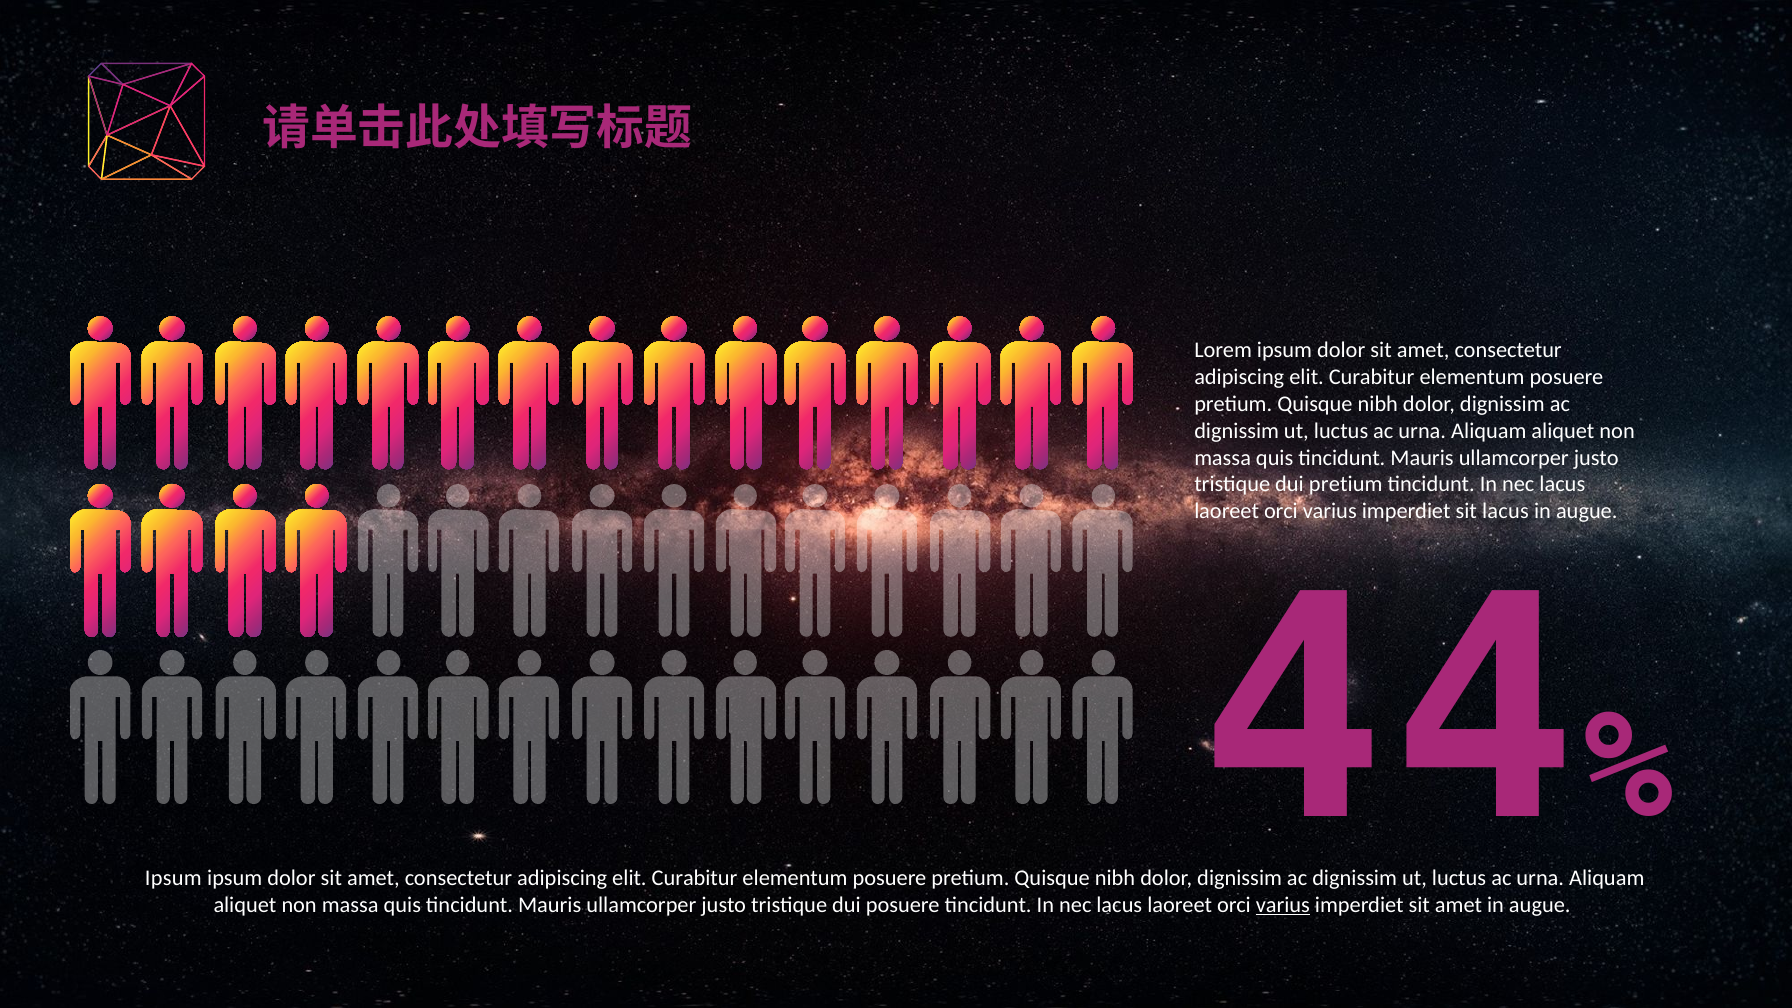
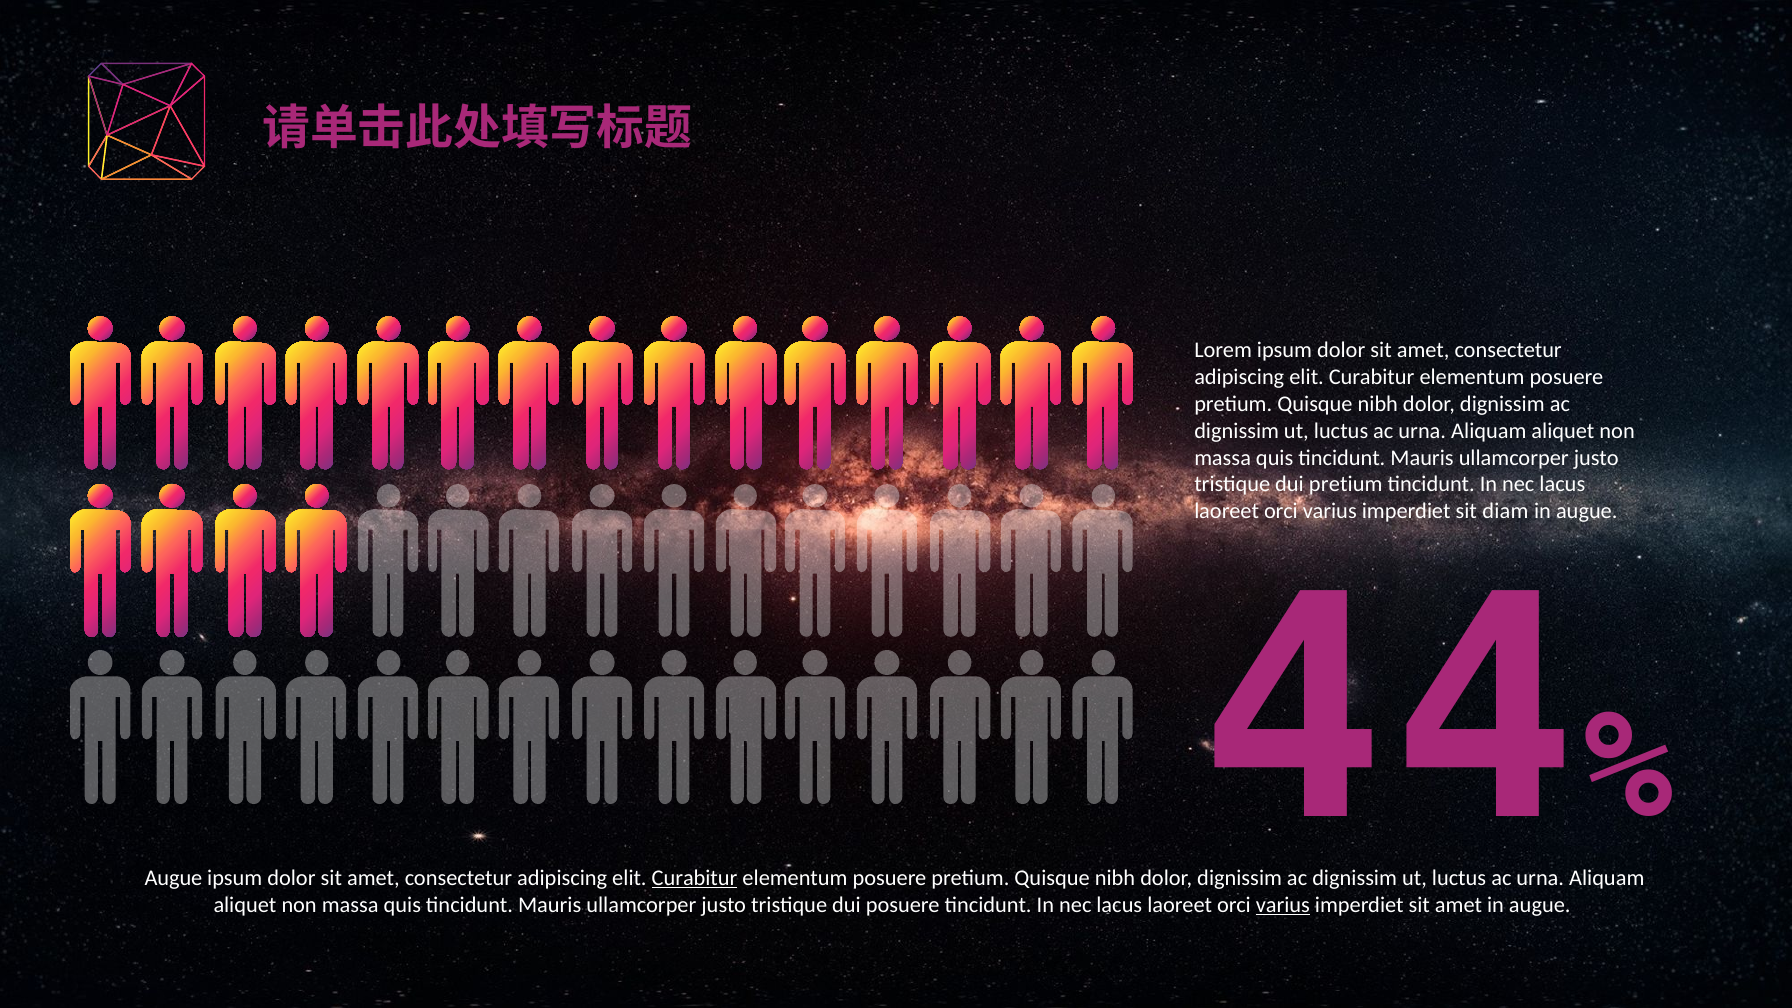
sit lacus: lacus -> diam (1505, 511)
Ipsum: Ipsum -> Augue (173, 878)
Curabitur underline: none -> present (695, 878)
